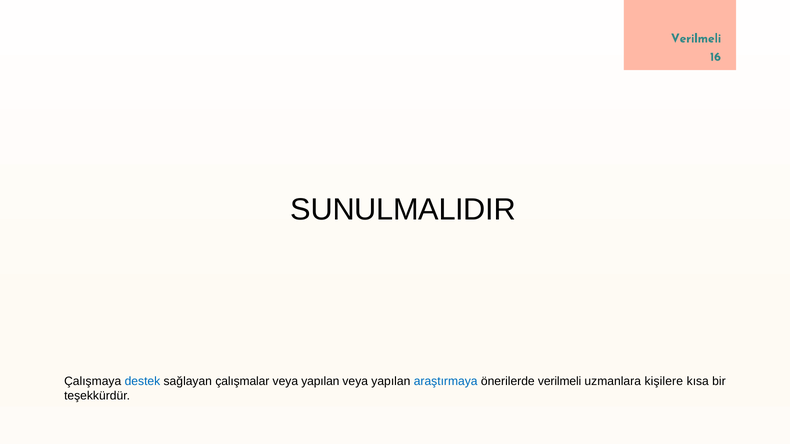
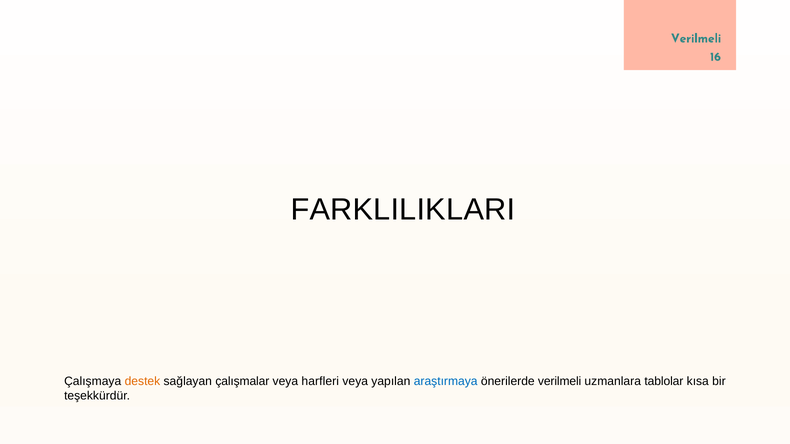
SUNULMALIDIR: SUNULMALIDIR -> FARKLILIKLARI (403, 210)
destek colour: blue -> orange (142, 382)
yapılan: yapılan -> harfleri (320, 382)
kişilere: kişilere -> tablolar (664, 382)
